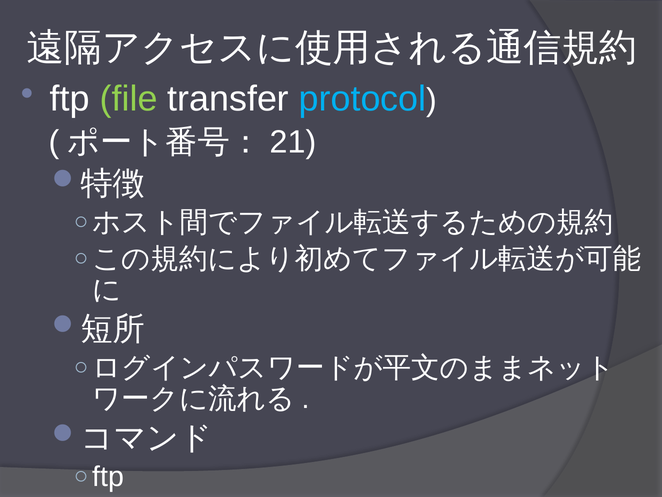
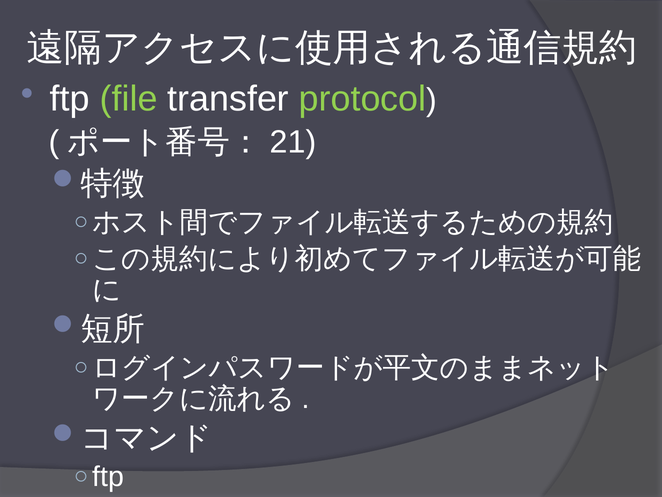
protocol colour: light blue -> light green (363, 99)
